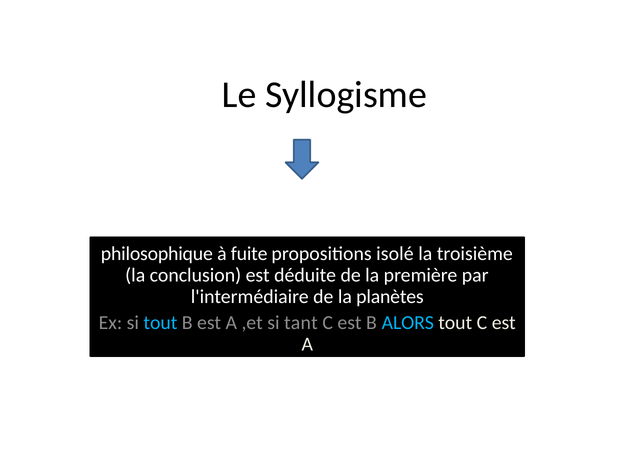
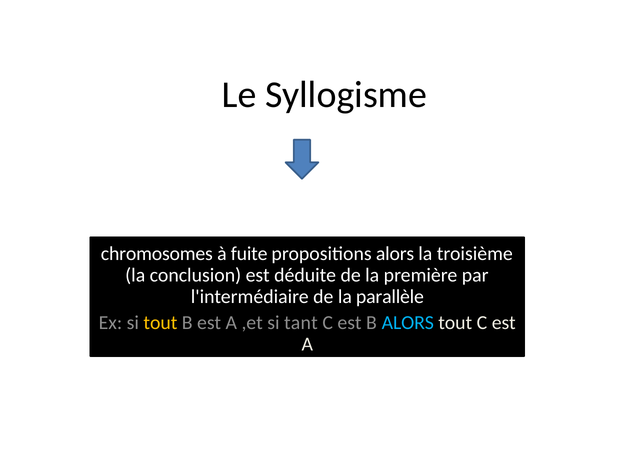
philosophique: philosophique -> chromosomes (157, 254)
propositions isolé: isolé -> alors (395, 254)
planètes: planètes -> parallèle (390, 297)
tout colour: light blue -> yellow (160, 323)
